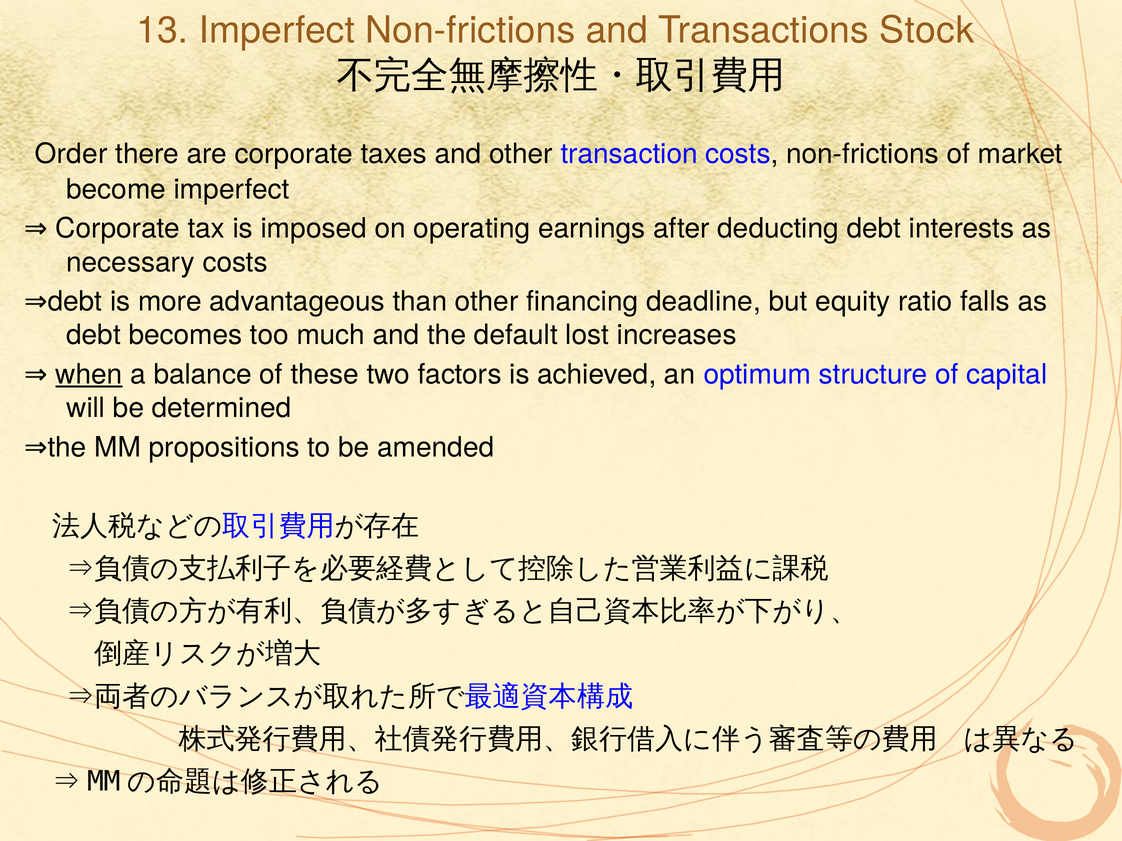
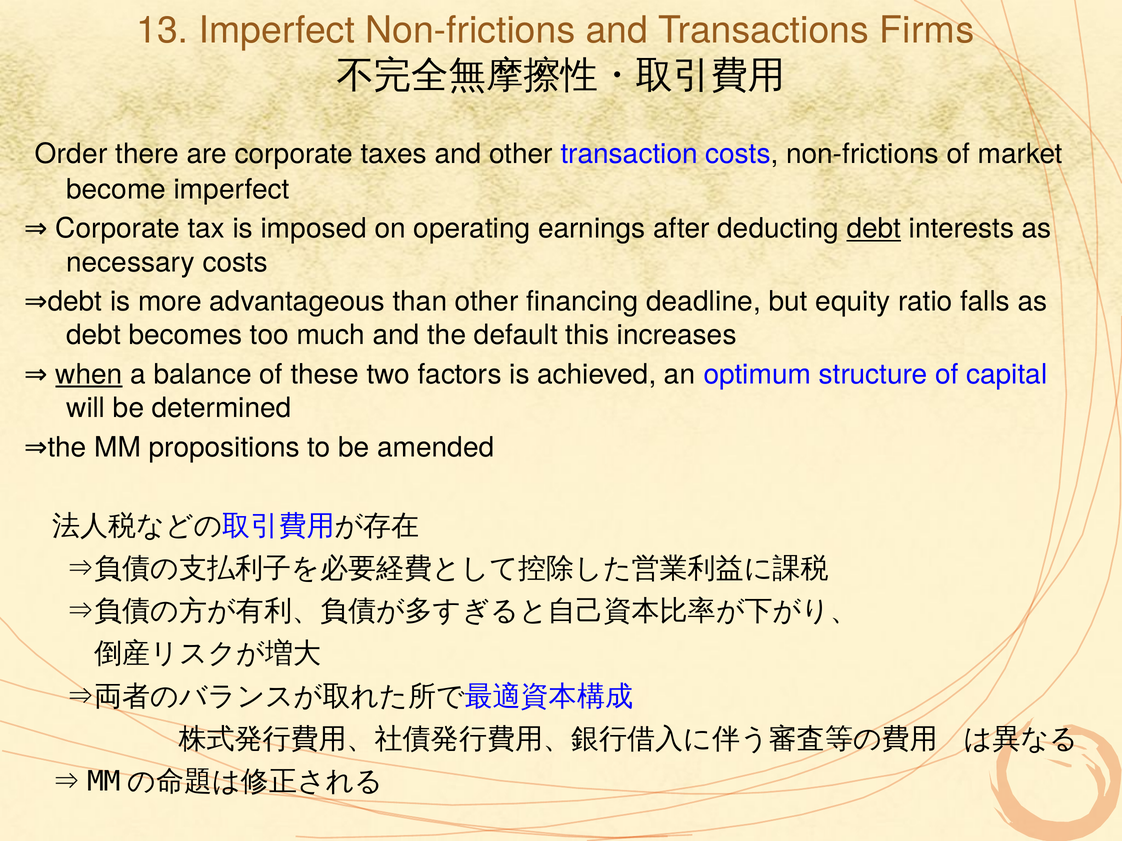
Stock: Stock -> Firms (927, 31)
debt underline: none -> present (874, 229)
lost: lost -> this (587, 335)
